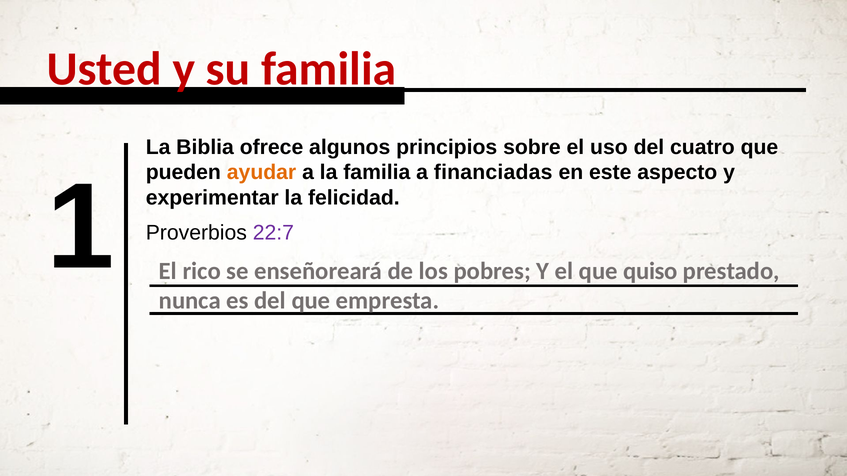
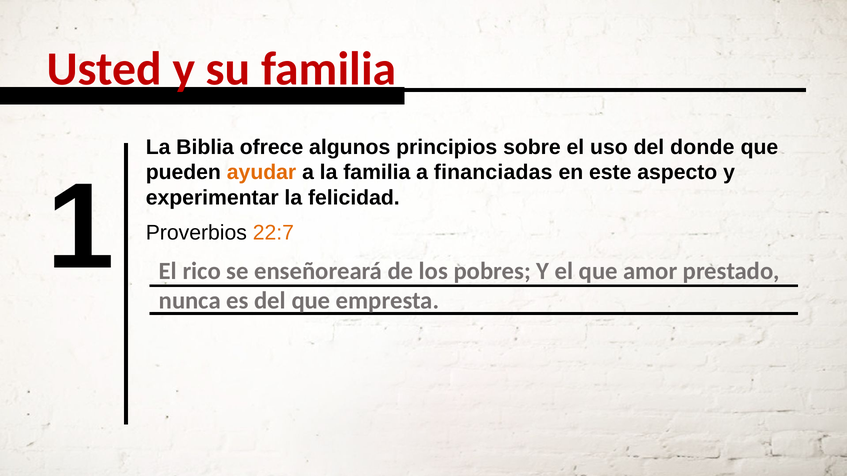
cuatro: cuatro -> donde (702, 147)
quiso: quiso -> amor (650, 271)
22:7 colour: purple -> orange (273, 233)
